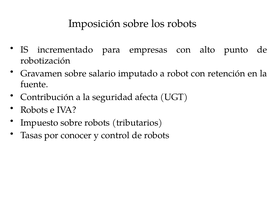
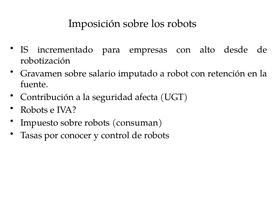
punto: punto -> desde (236, 50)
tributarios: tributarios -> consuman (137, 122)
